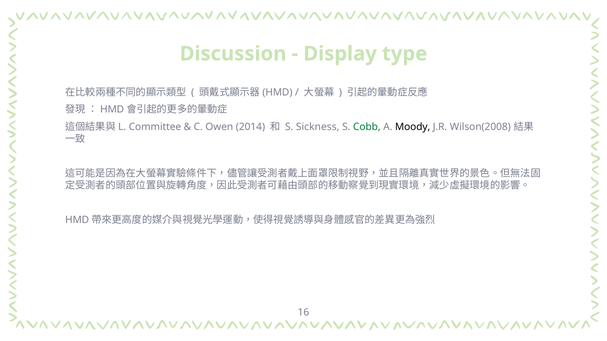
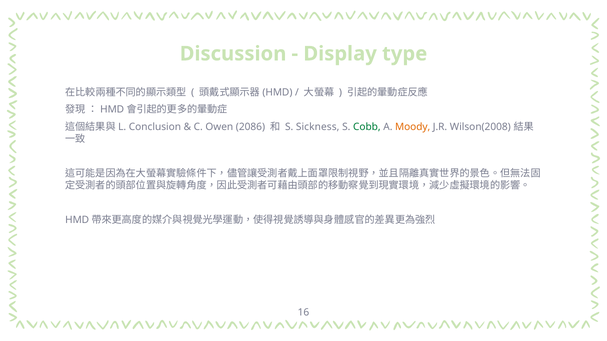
Committee: Committee -> Conclusion (155, 127)
2014: 2014 -> 2086 (250, 127)
Moody colour: black -> orange (413, 127)
